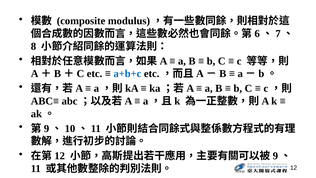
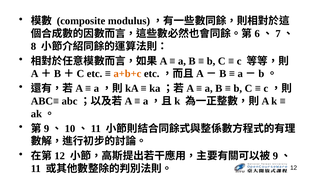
a+b+c colour: blue -> orange (127, 74)
